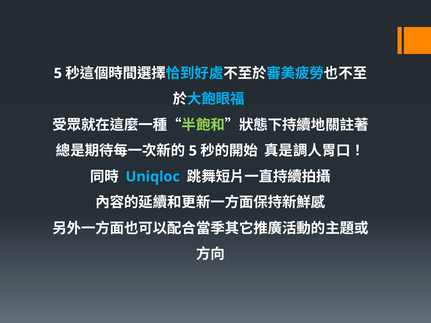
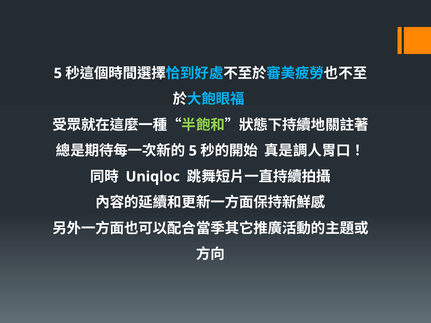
Uniqloc colour: light blue -> white (153, 177)
